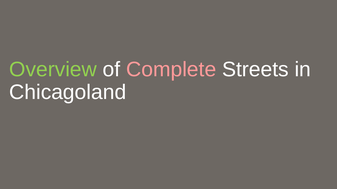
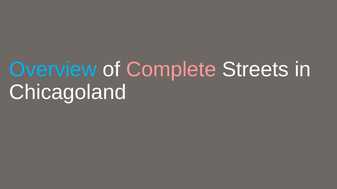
Overview colour: light green -> light blue (53, 70)
